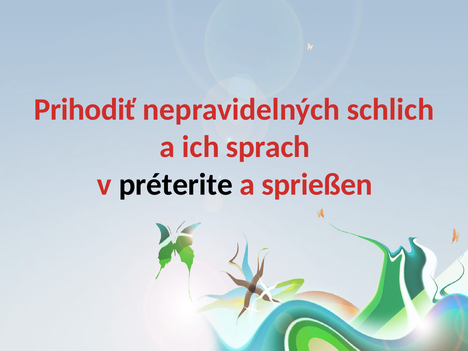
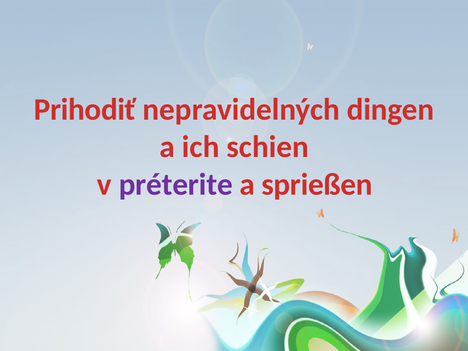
schlich: schlich -> dingen (391, 110)
sprach: sprach -> schien (268, 147)
préterite colour: black -> purple (176, 184)
